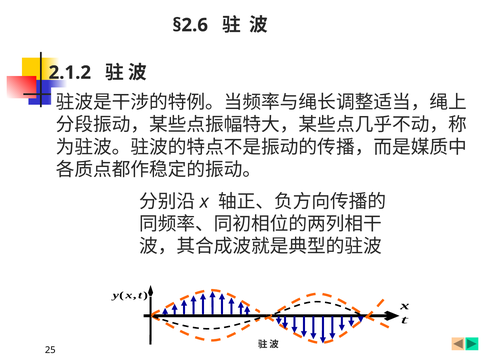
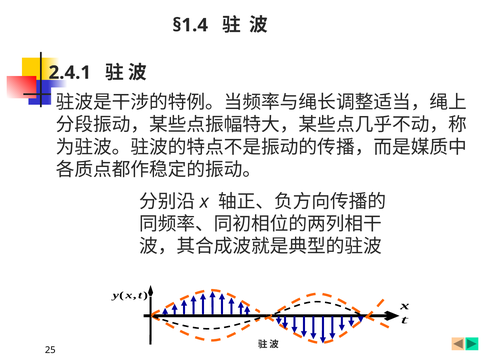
§2.6: §2.6 -> §1.4 (190, 25)
2.1.2: 2.1.2 -> 2.4.1 (70, 73)
